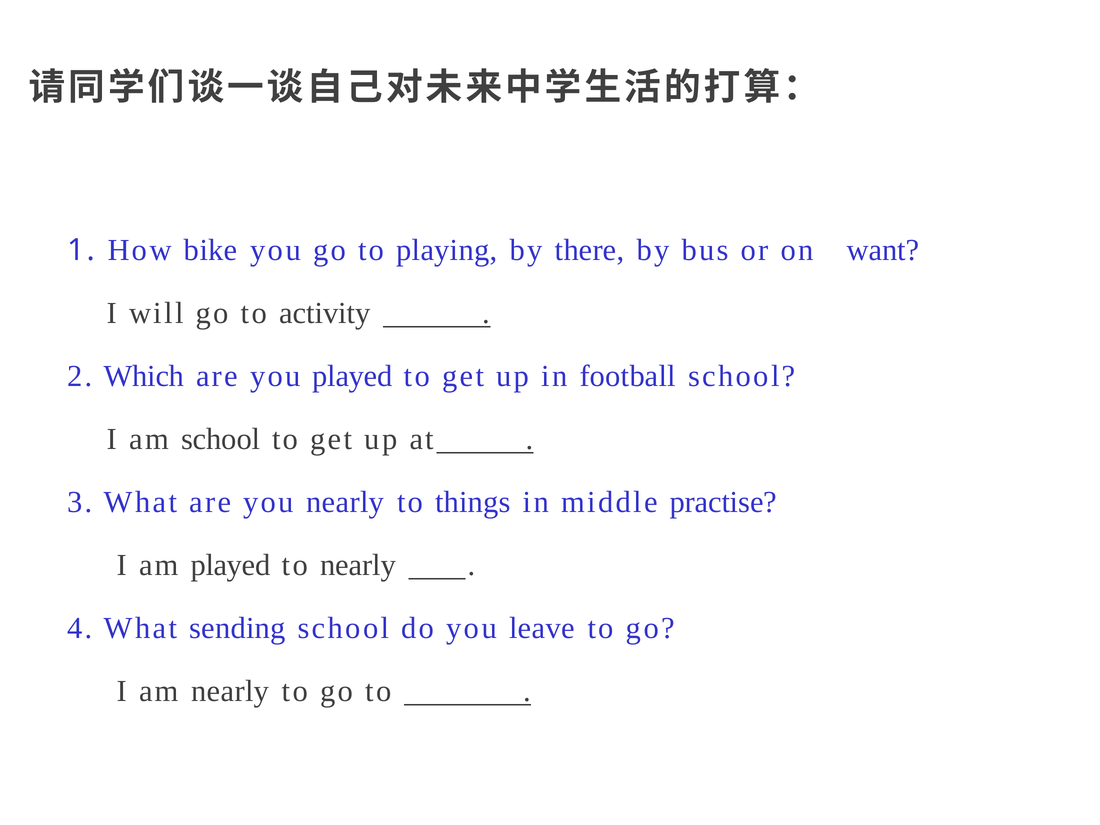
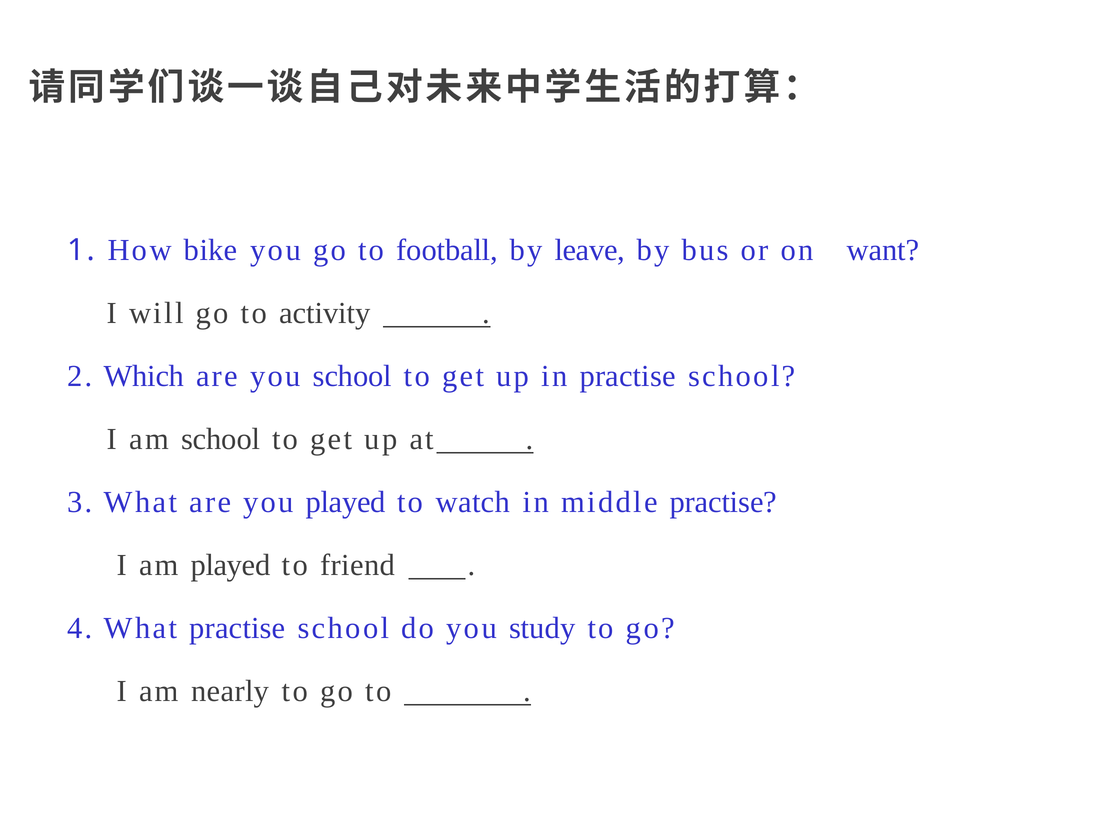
playing: playing -> football (447, 250)
there: there -> leave (590, 250)
you played: played -> school (352, 376)
in football: football -> practise (628, 376)
you nearly: nearly -> played (346, 502)
things: things -> watch (473, 502)
to nearly: nearly -> friend (358, 565)
What sending: sending -> practise (237, 628)
leave: leave -> study (542, 628)
